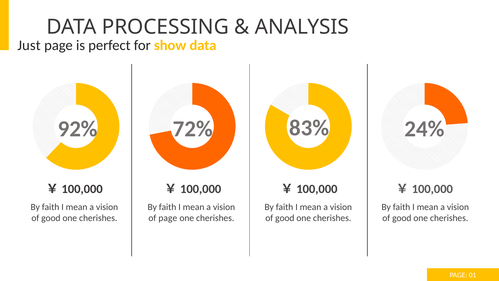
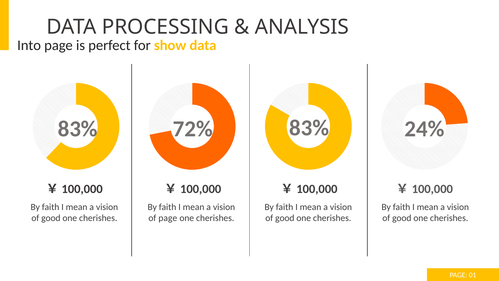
Just: Just -> Into (29, 45)
92%: 92% -> 83% (78, 129)
